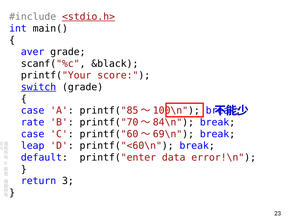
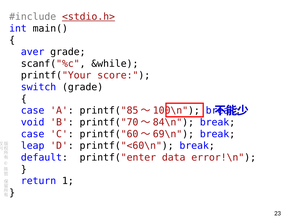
&black: &black -> &while (115, 64)
switch underline: present -> none (39, 87)
rate: rate -> void (33, 122)
3: 3 -> 1 (68, 181)
